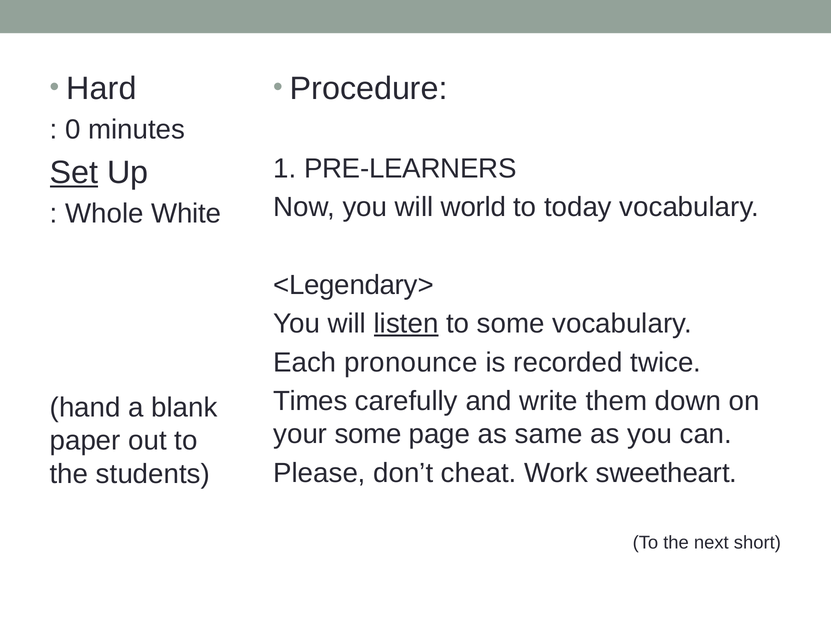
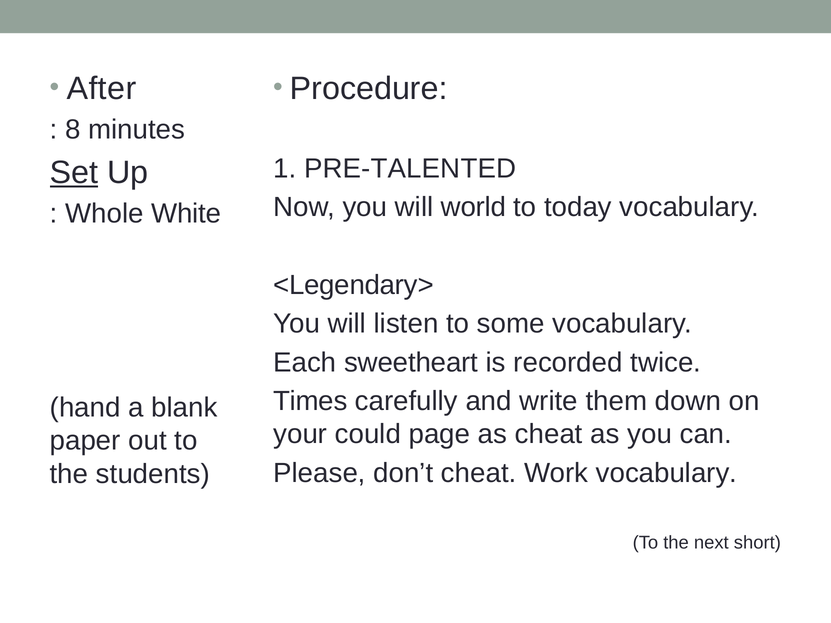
Hard: Hard -> After (102, 89)
0: 0 -> 8 (73, 130)
PRE-LEARNERS: PRE-LEARNERS -> PRE-TALENTED (410, 169)
listen underline: present -> none (406, 324)
pronounce: pronounce -> sweetheart (411, 363)
your some: some -> could (368, 435)
as same: same -> cheat (549, 435)
Work sweetheart: sweetheart -> vocabulary (666, 473)
